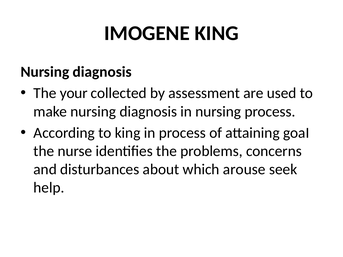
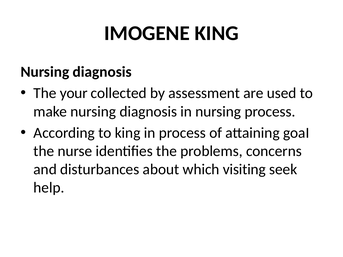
arouse: arouse -> visiting (244, 170)
